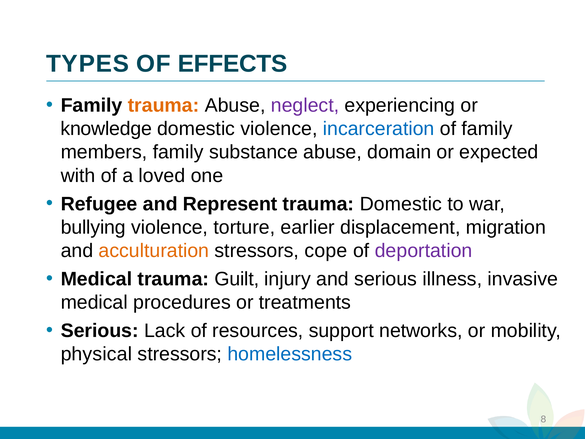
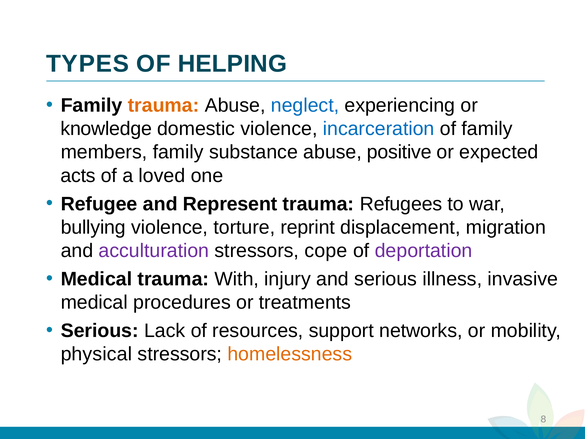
EFFECTS: EFFECTS -> HELPING (232, 64)
neglect colour: purple -> blue (305, 105)
domain: domain -> positive (399, 152)
with: with -> acts (78, 176)
trauma Domestic: Domestic -> Refugees (401, 204)
earlier: earlier -> reprint (308, 227)
acculturation colour: orange -> purple (154, 251)
Guilt: Guilt -> With (237, 279)
homelessness colour: blue -> orange (290, 354)
